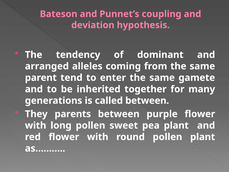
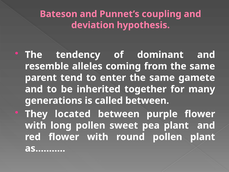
arranged: arranged -> resemble (47, 66)
parents: parents -> located (73, 114)
